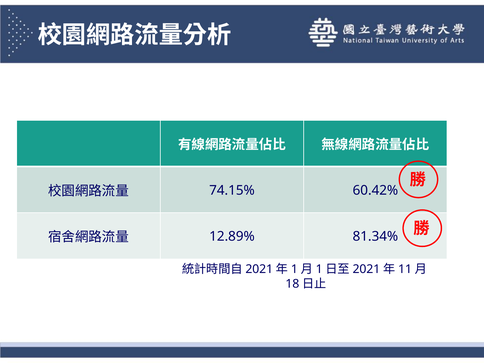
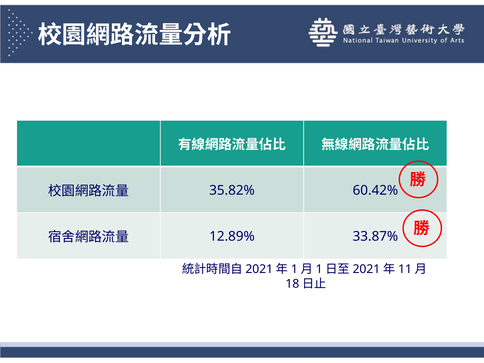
74.15%: 74.15% -> 35.82% (232, 190)
81.34%: 81.34% -> 33.87% (375, 236)
